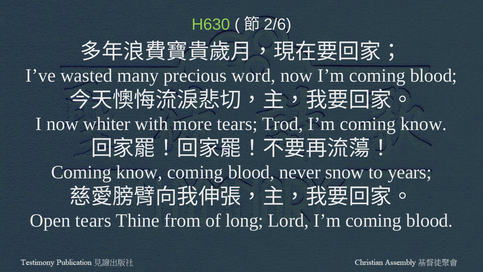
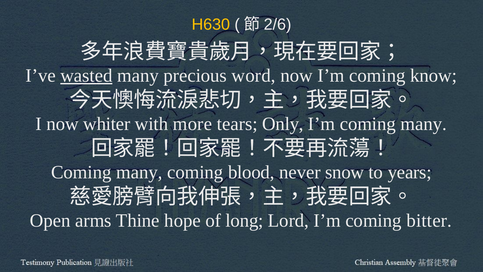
H630 colour: light green -> yellow (211, 25)
wasted underline: none -> present (86, 76)
now I’m coming blood: blood -> know (434, 76)
Trod: Trod -> Only (283, 124)
I’m coming know: know -> many (424, 124)
know: know -> many (139, 172)
Open tears: tears -> arms (93, 221)
from: from -> hope (183, 221)
Lord I’m coming blood: blood -> bitter (429, 221)
